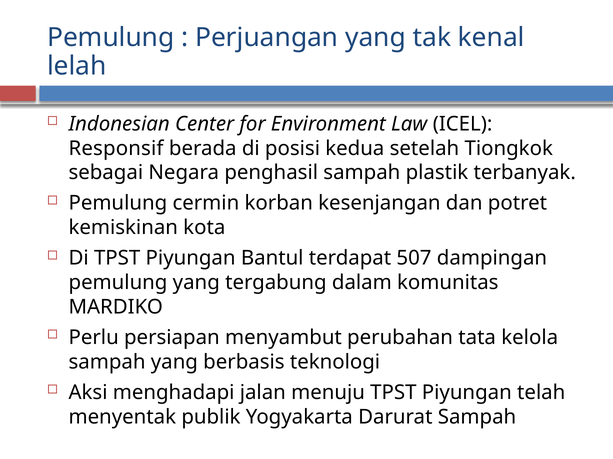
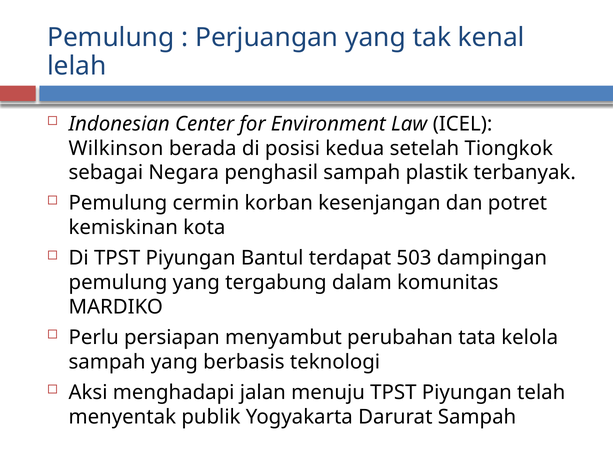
Responsif: Responsif -> Wilkinson (116, 149)
507: 507 -> 503 (414, 259)
